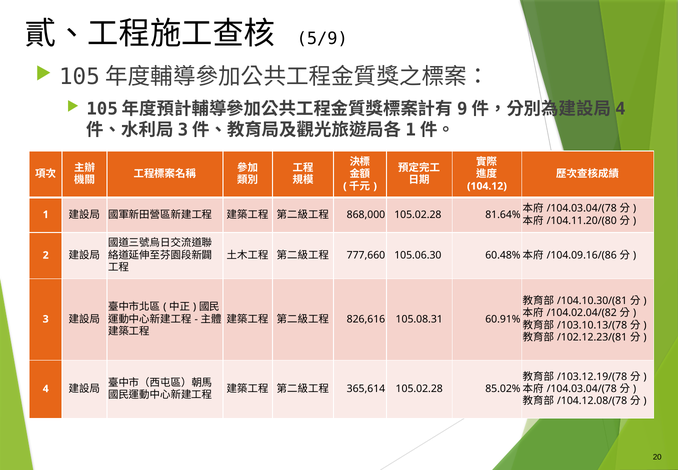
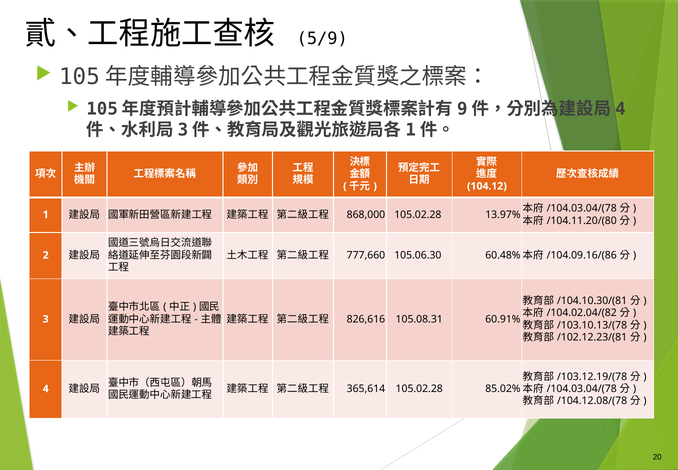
81.64%: 81.64% -> 13.97% (503, 214)
